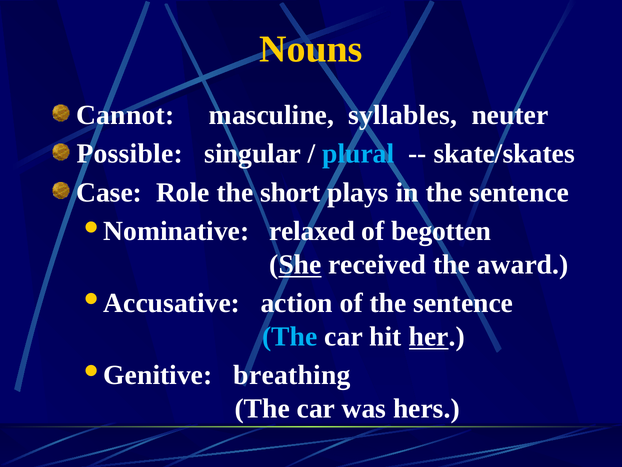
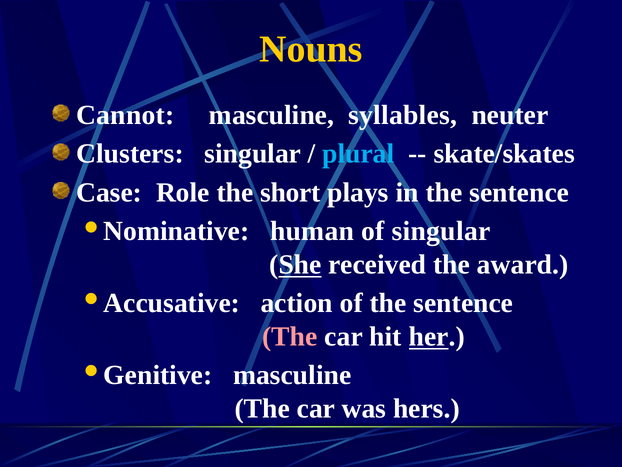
Possible: Possible -> Clusters (130, 154)
relaxed: relaxed -> human (312, 231)
of begotten: begotten -> singular (441, 231)
The colour: light blue -> pink (290, 336)
Genitive breathing: breathing -> masculine (292, 375)
